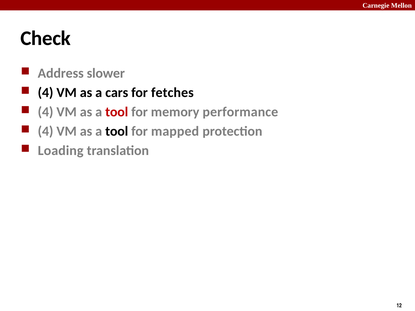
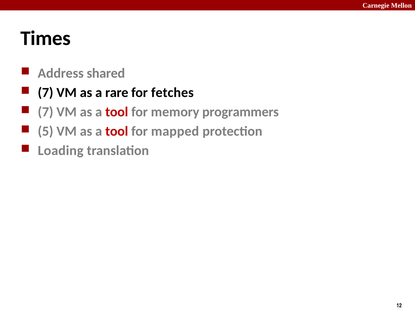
Check: Check -> Times (46, 39)
slower: slower -> shared (106, 73)
4: 4 -> 7 (46, 93)
cars: cars -> rare (117, 93)
4: 4 -> 7 (46, 112)
performance: performance -> programmers (241, 112)
4: 4 -> 5 (46, 131)
tool colour: black -> red (117, 131)
